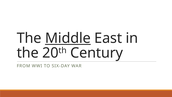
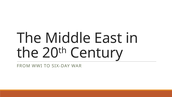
Middle underline: present -> none (68, 38)
